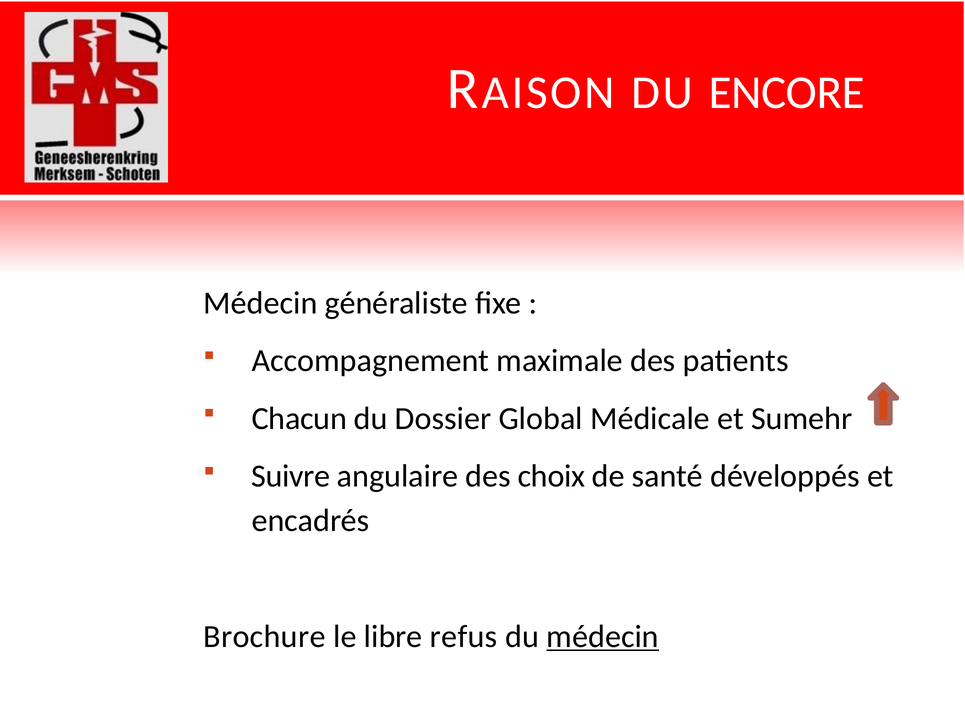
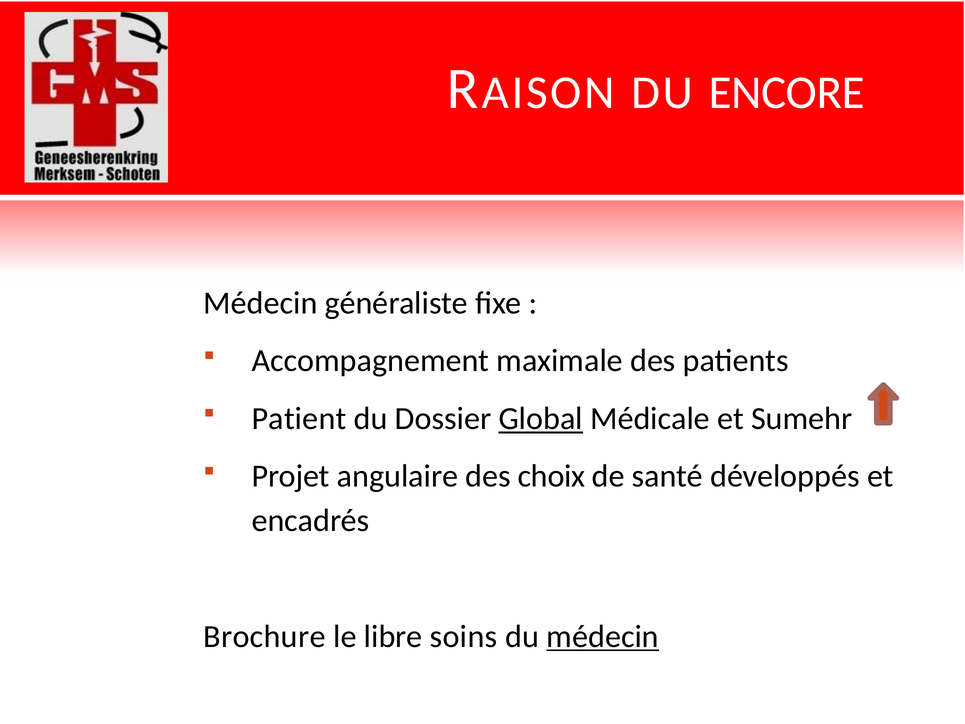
Chacun: Chacun -> Patient (299, 418)
Global underline: none -> present (541, 418)
Suivre: Suivre -> Projet (291, 476)
refus: refus -> soins (464, 636)
